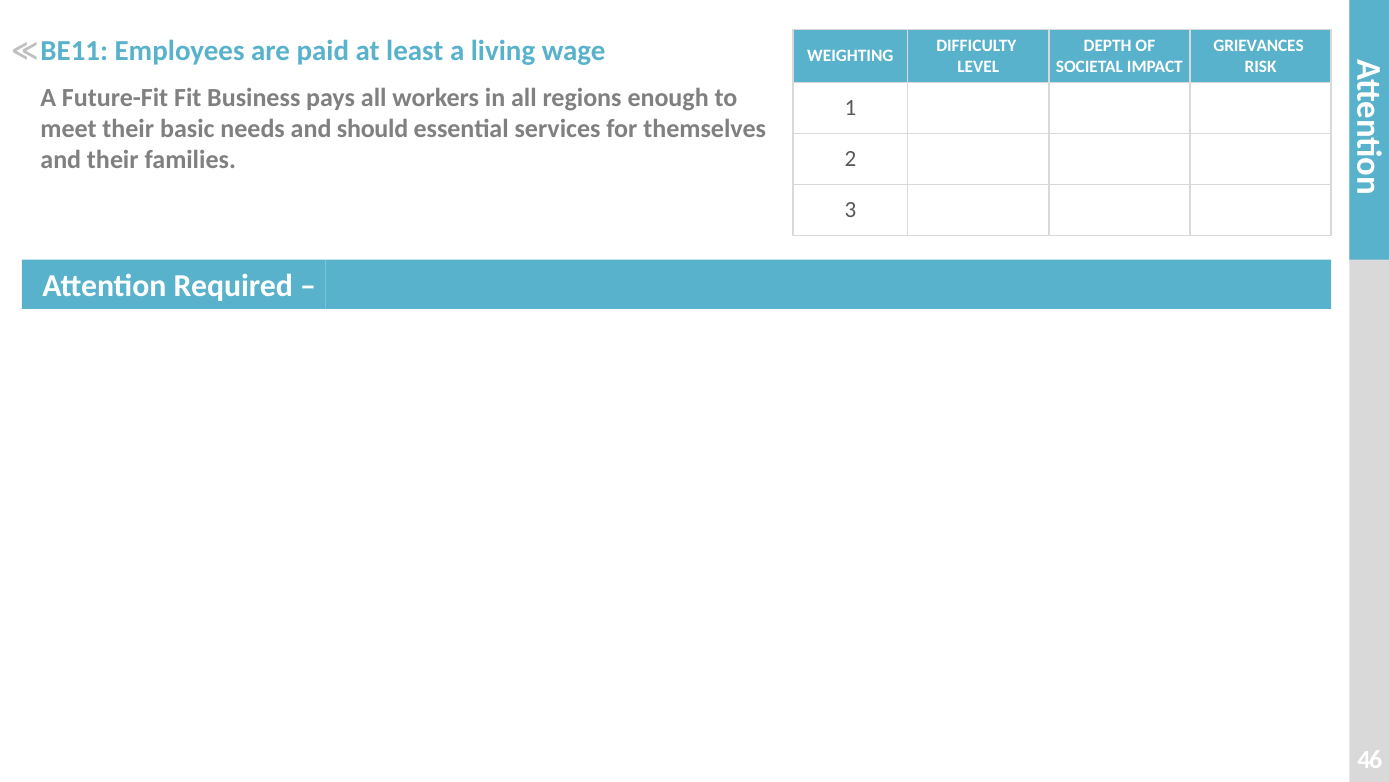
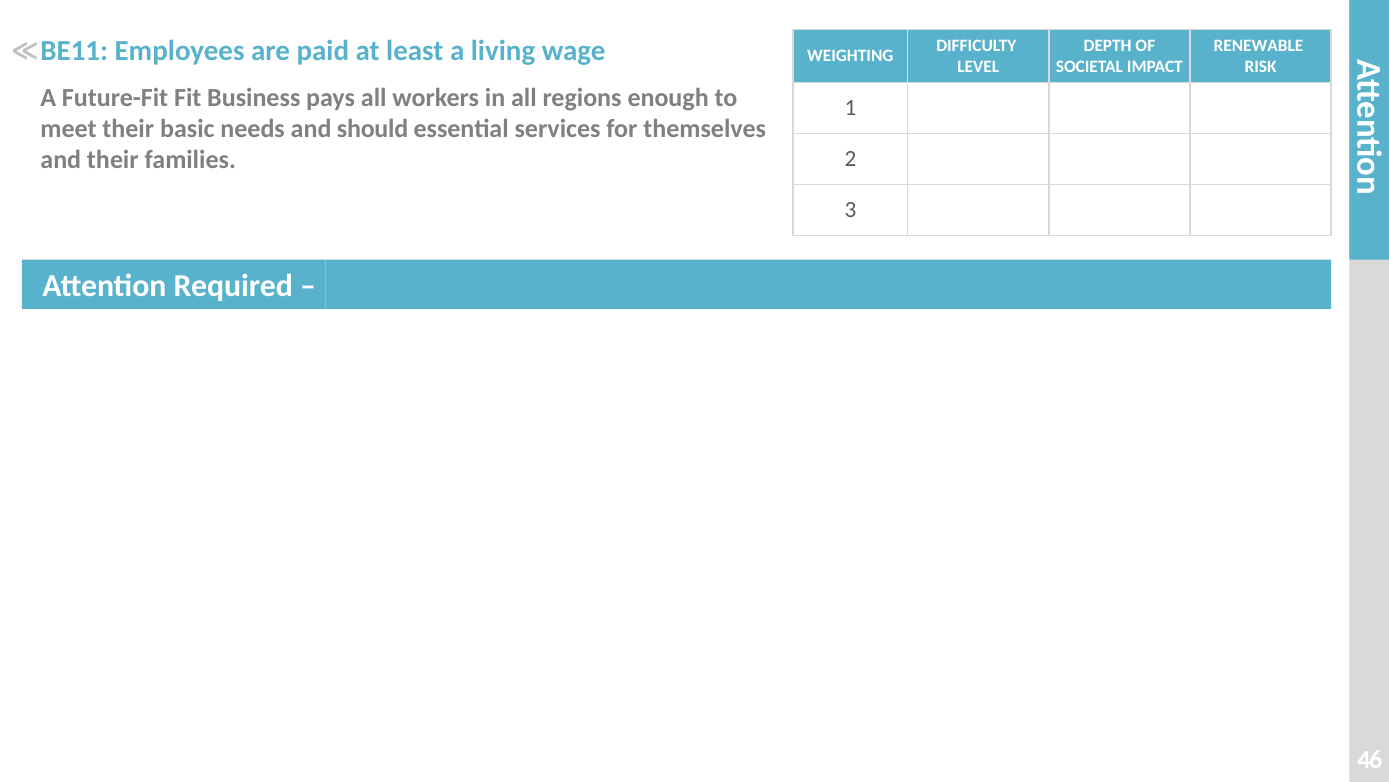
GRIEVANCES: GRIEVANCES -> RENEWABLE (1258, 46)
